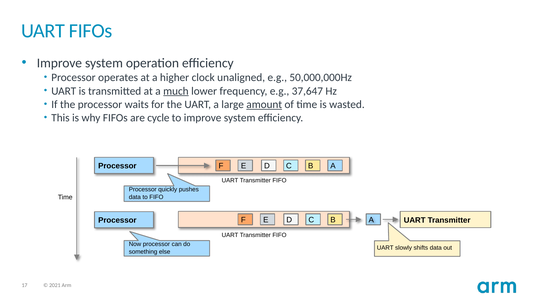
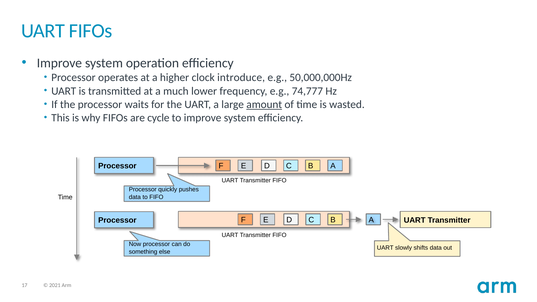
unaligned: unaligned -> introduce (241, 78)
much underline: present -> none (176, 91)
37,647: 37,647 -> 74,777 (307, 91)
